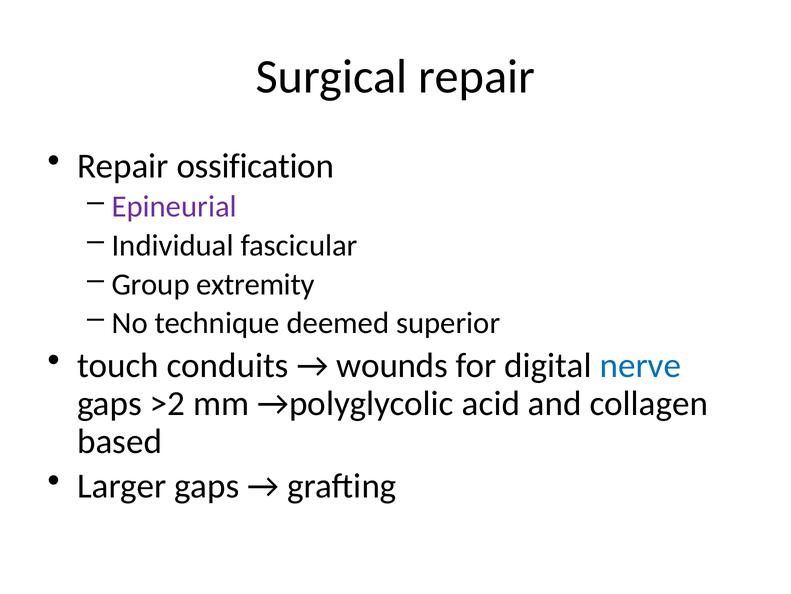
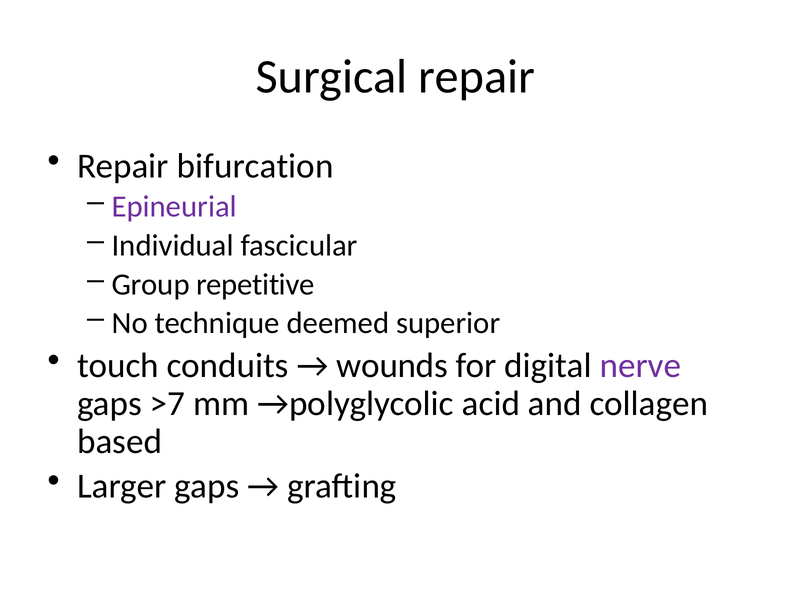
ossification: ossification -> bifurcation (255, 166)
extremity: extremity -> repetitive (255, 284)
nerve colour: blue -> purple (641, 365)
>2: >2 -> >7 (167, 403)
